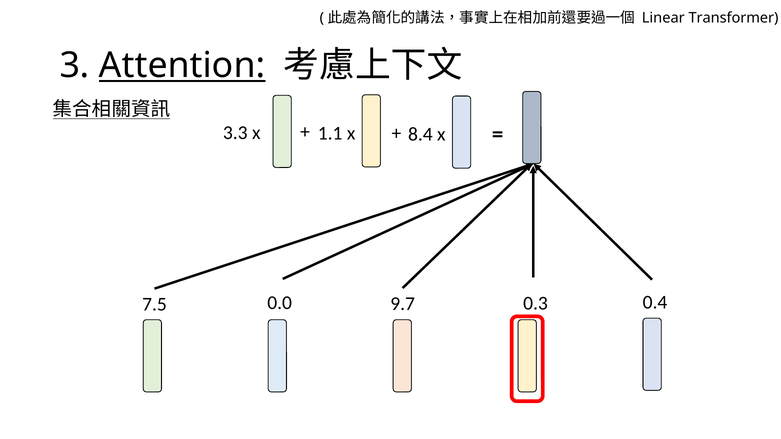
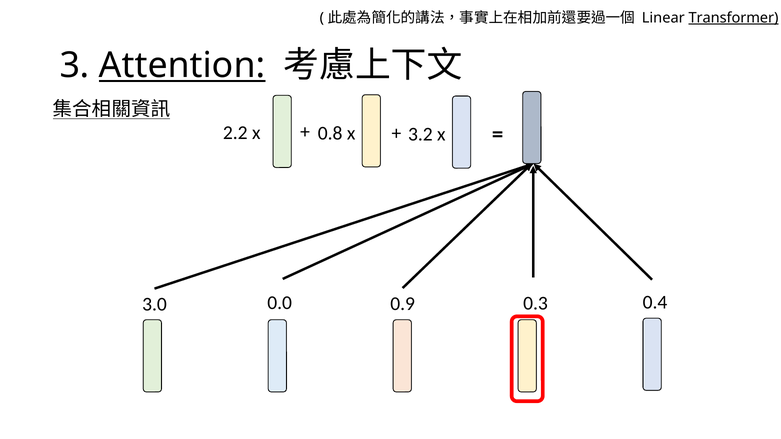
Transformer underline: none -> present (733, 18)
3.3: 3.3 -> 2.2 (235, 133)
1.1: 1.1 -> 0.8 (330, 133)
8.4: 8.4 -> 3.2 (420, 134)
9.7: 9.7 -> 0.9 (403, 304)
7.5: 7.5 -> 3.0 (154, 305)
